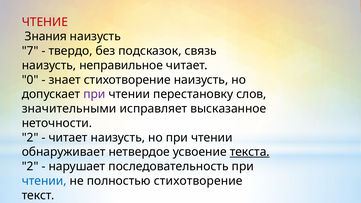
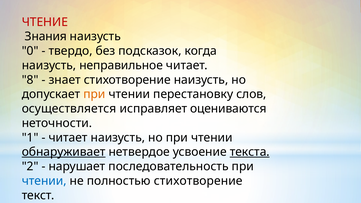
7: 7 -> 0 (30, 51)
связь: связь -> когда (201, 51)
0: 0 -> 8 (30, 80)
при colour: purple -> orange (94, 94)
значительными: значительными -> осуществляется (69, 109)
высказанное: высказанное -> оцениваются (228, 109)
2: 2 -> 1 (30, 138)
обнаруживает underline: none -> present (64, 152)
